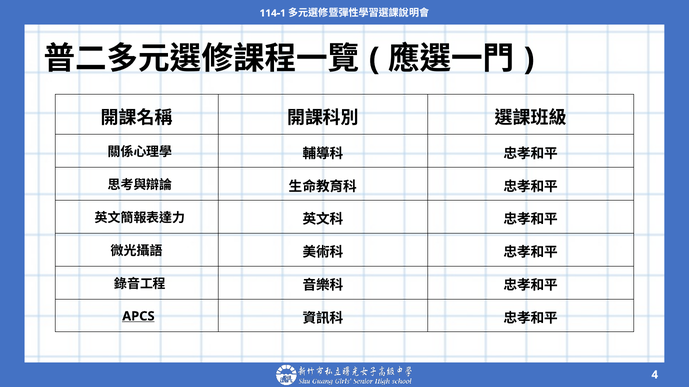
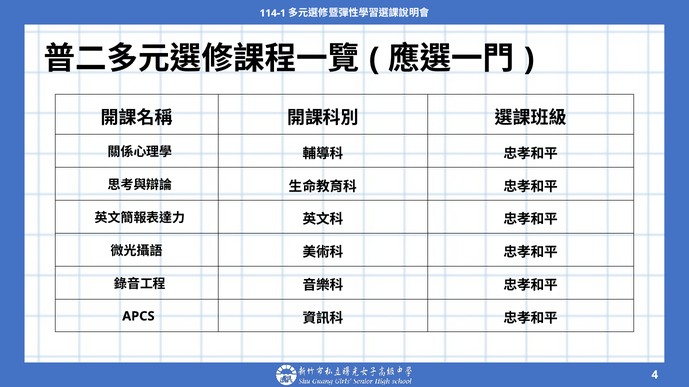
APCS underline: present -> none (138, 317)
